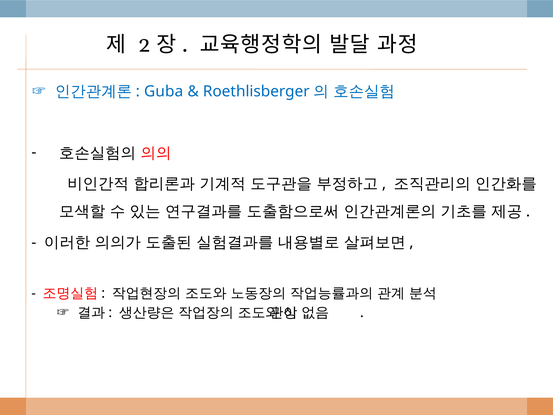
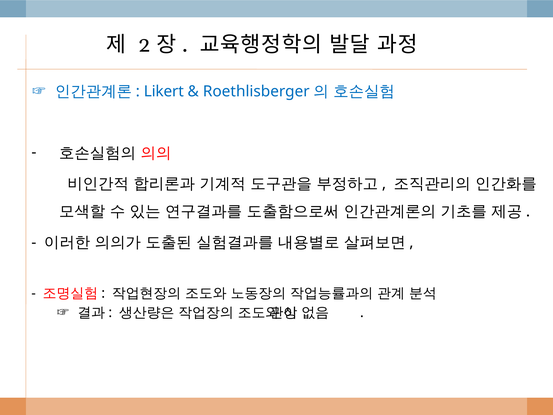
Guba: Guba -> Likert (164, 91)
